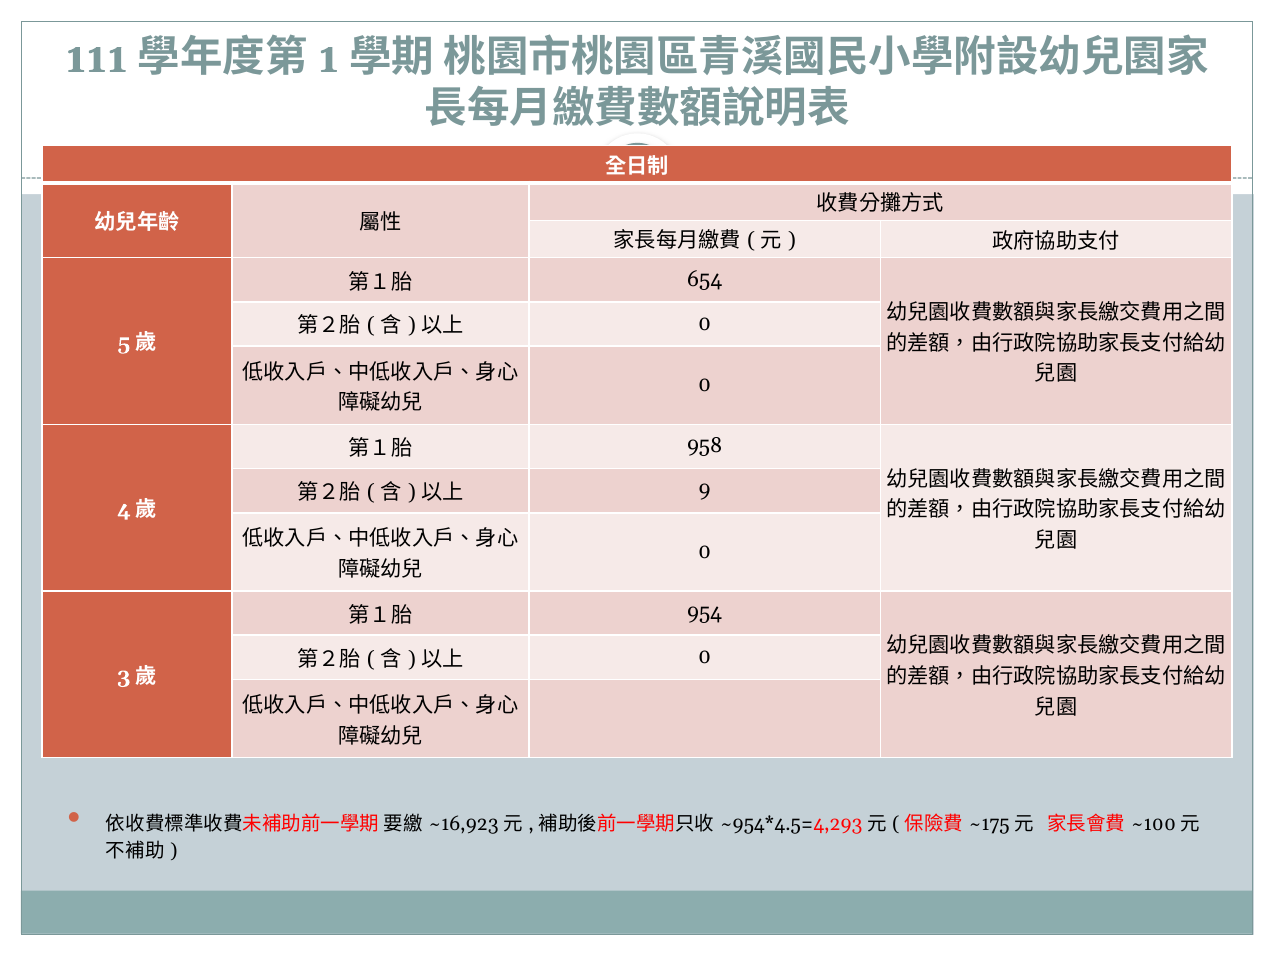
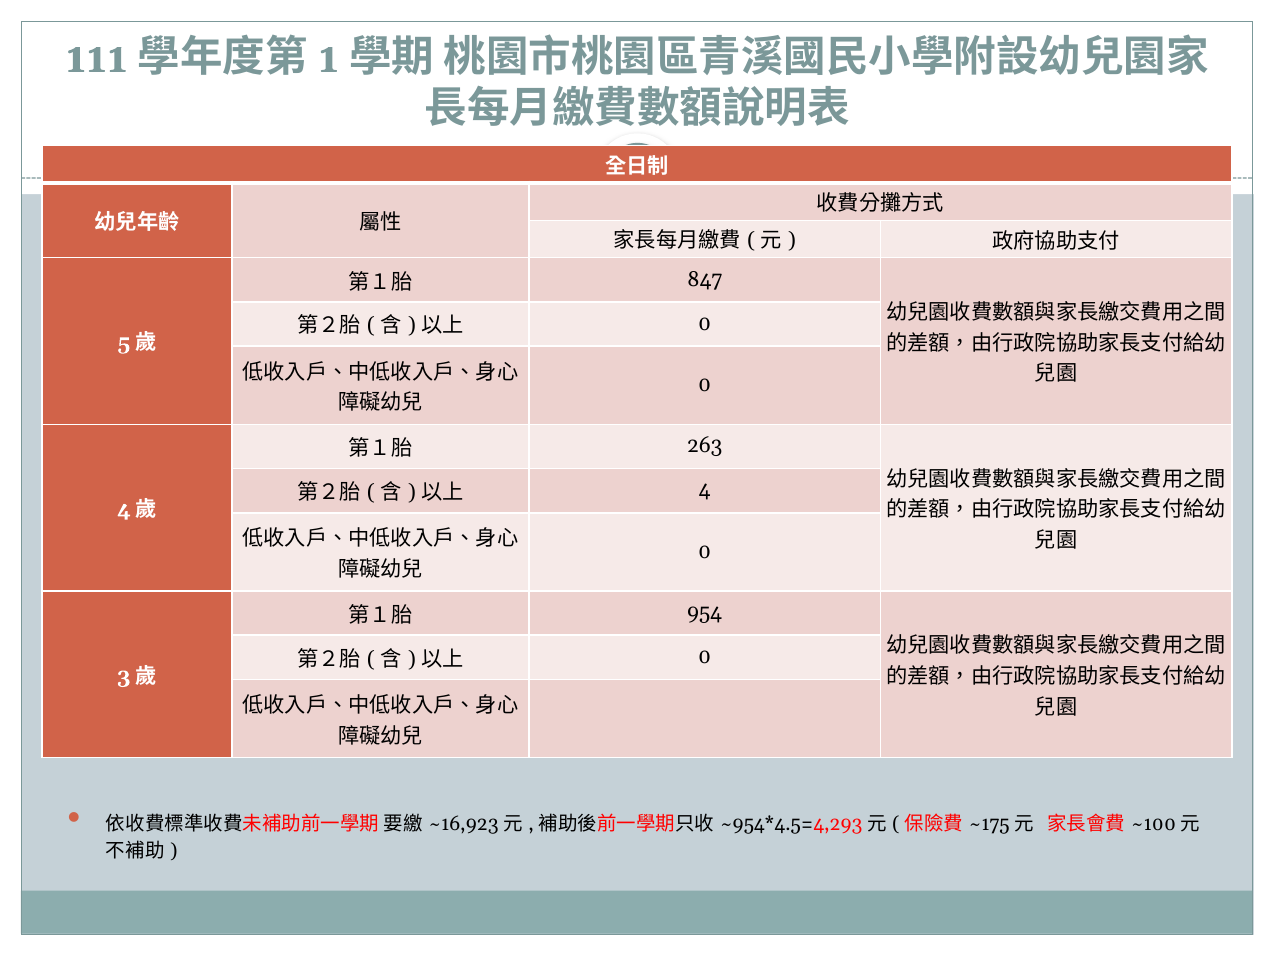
654: 654 -> 847 (705, 279)
958: 958 -> 263 (705, 446)
9: 9 -> 4 (705, 490)
